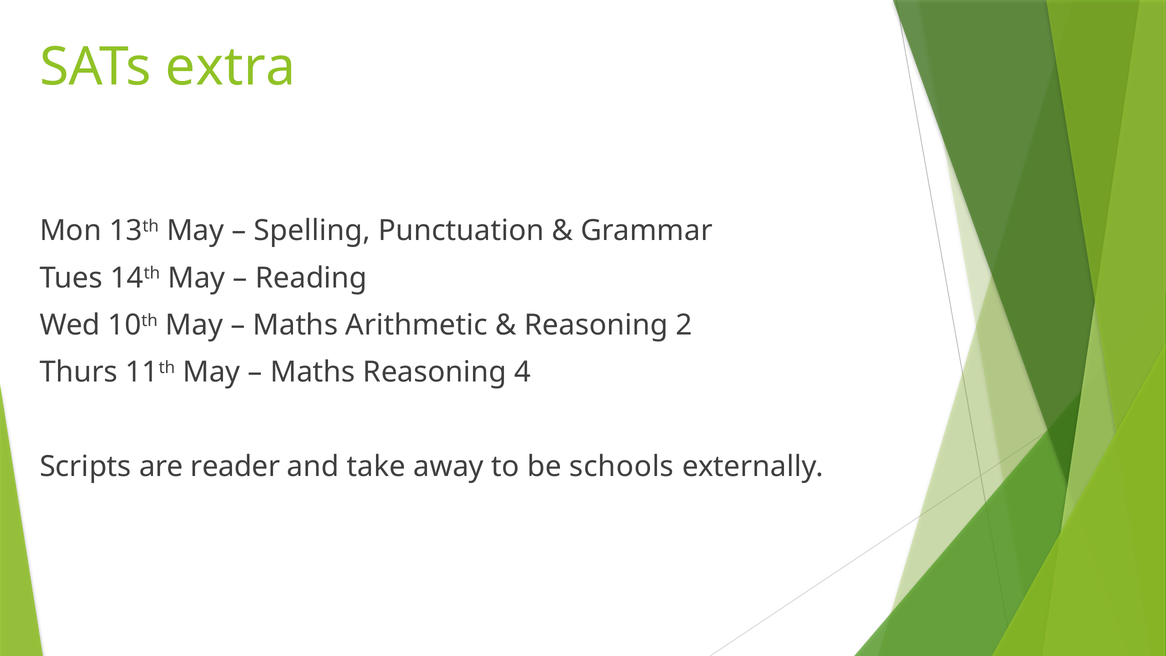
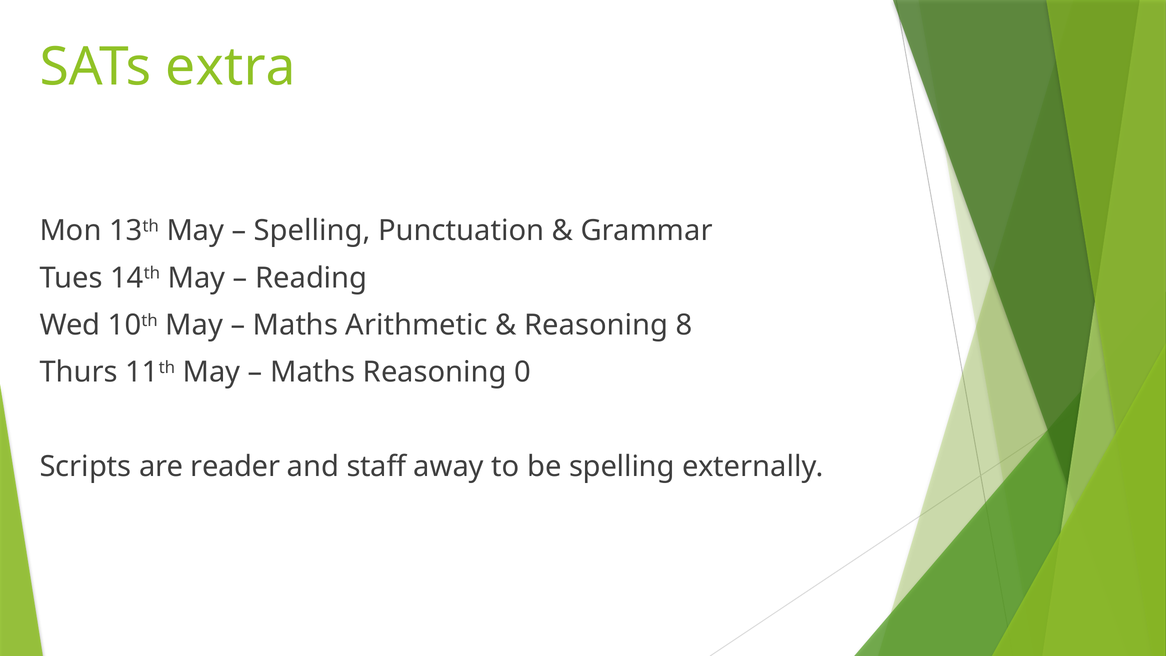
2: 2 -> 8 (684, 325)
4: 4 -> 0 (523, 372)
take: take -> staff (376, 466)
be schools: schools -> spelling (622, 466)
